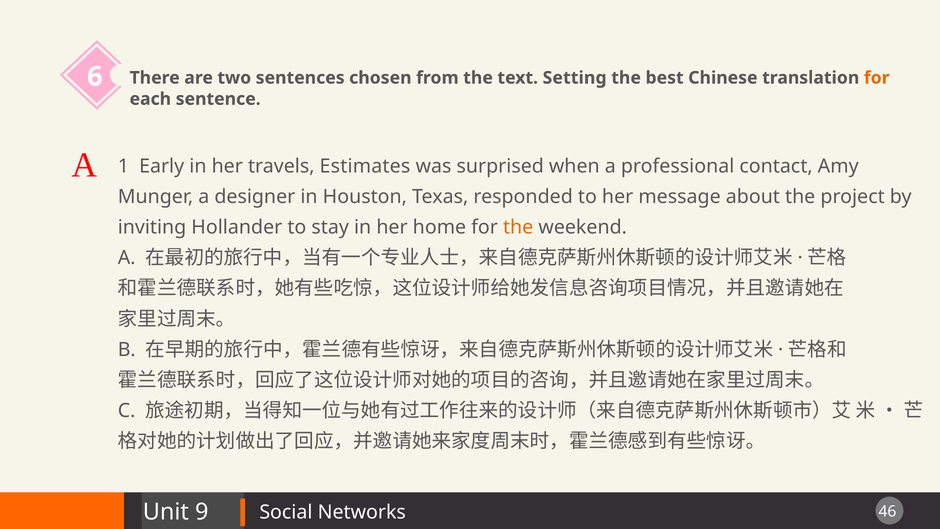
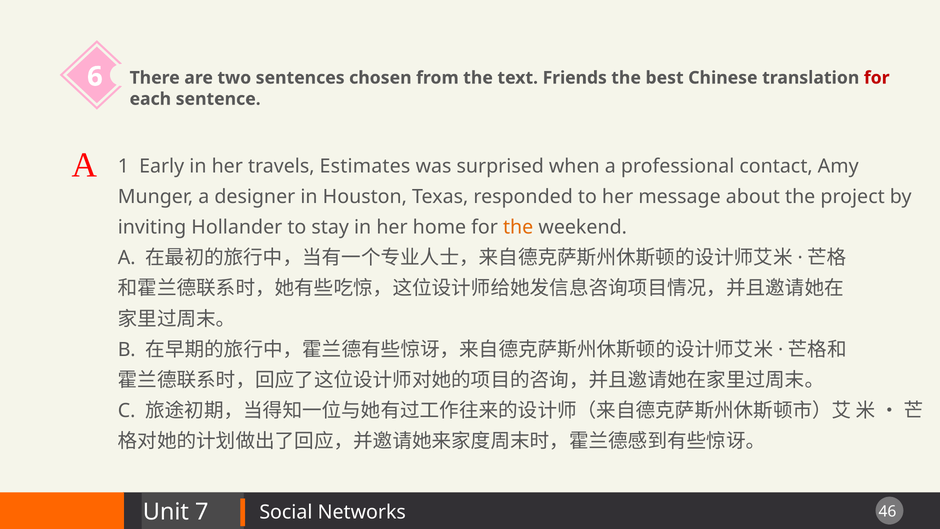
Setting: Setting -> Friends (575, 78)
for colour: orange -> red (877, 78)
9: 9 -> 7 (202, 512)
